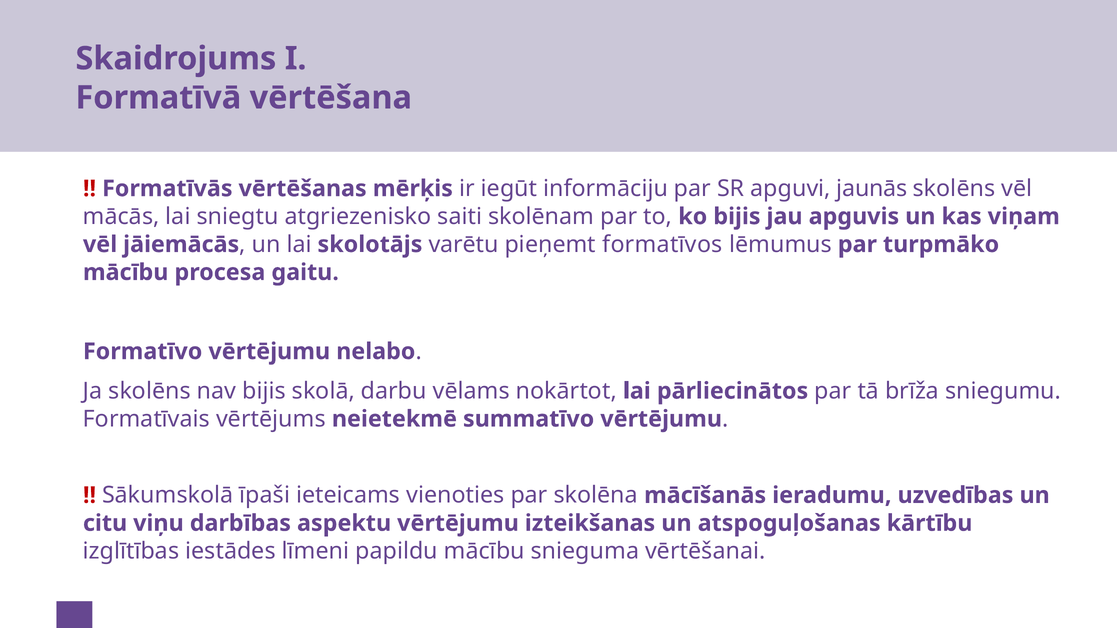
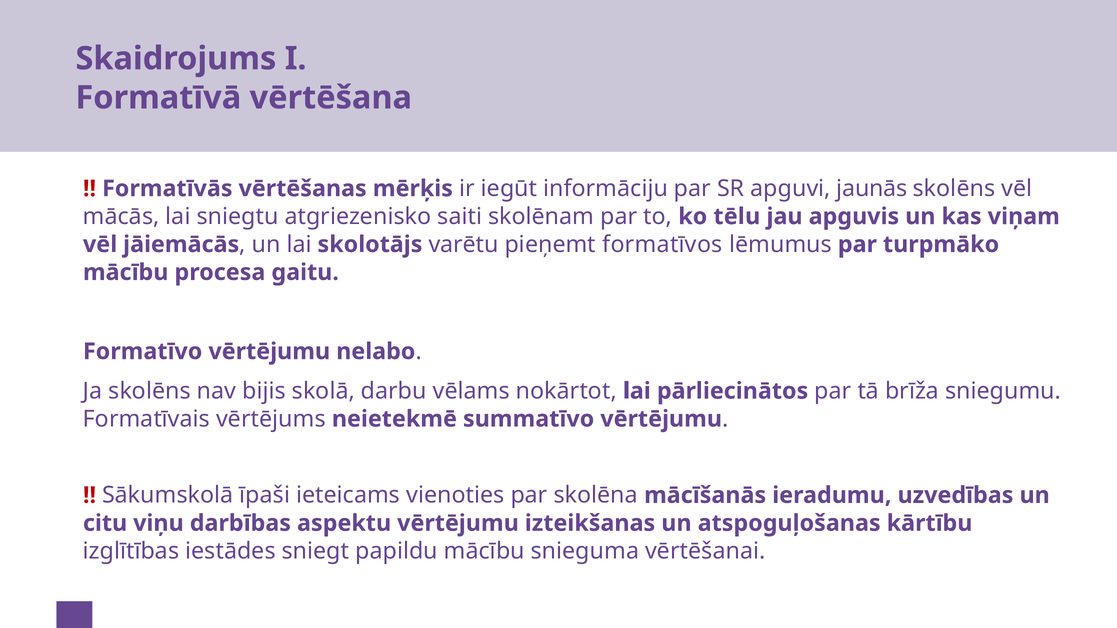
ko bijis: bijis -> tēlu (737, 217)
līmeni: līmeni -> sniegt (316, 551)
